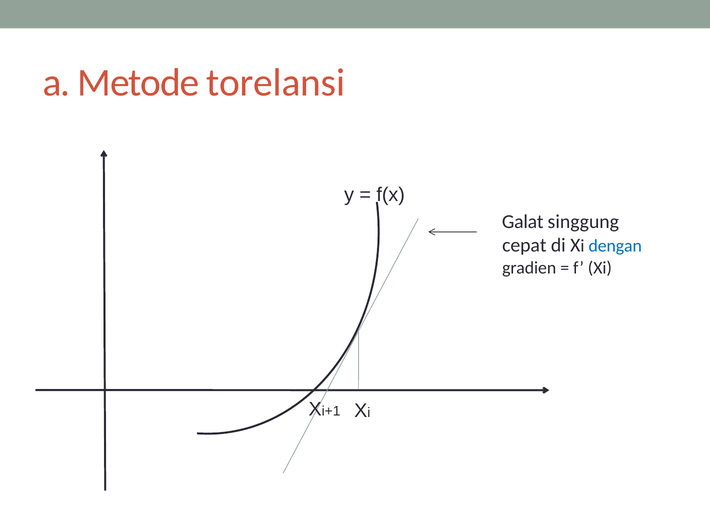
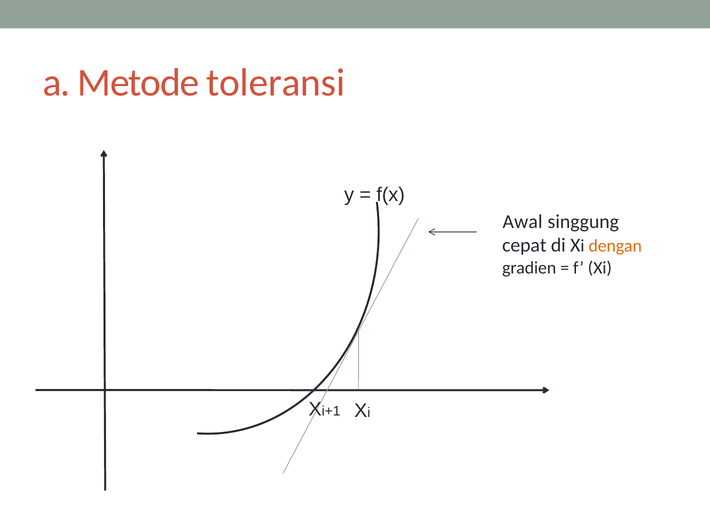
torelansi: torelansi -> toleransi (276, 83)
Galat: Galat -> Awal (523, 222)
dengan colour: blue -> orange (615, 246)
